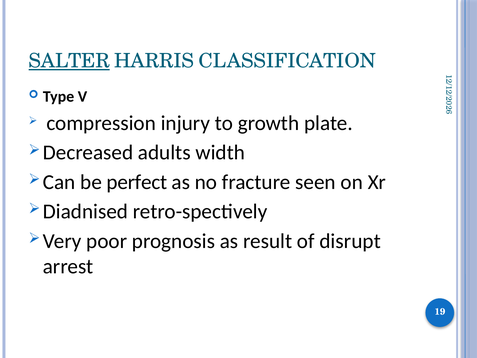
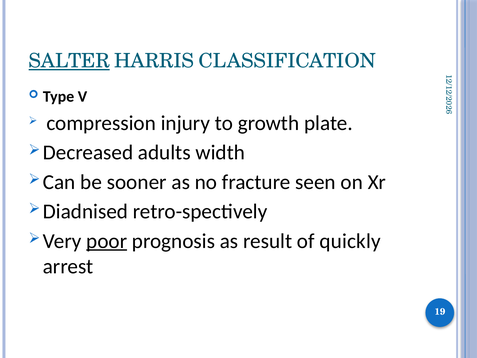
perfect: perfect -> sooner (137, 182)
poor underline: none -> present (107, 241)
disrupt: disrupt -> quickly (350, 241)
